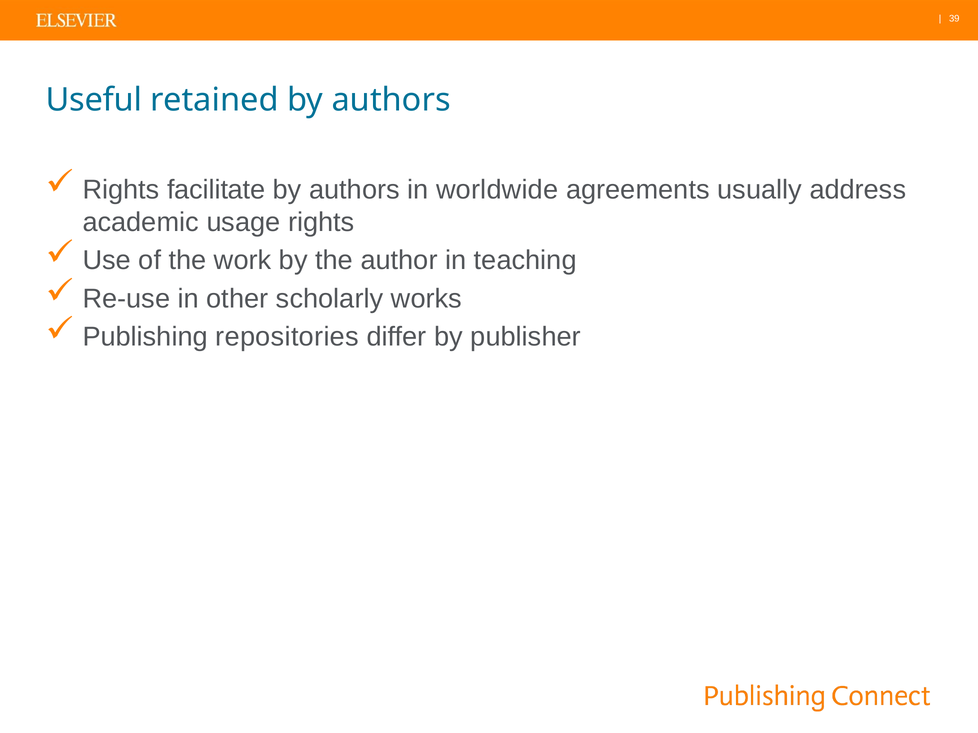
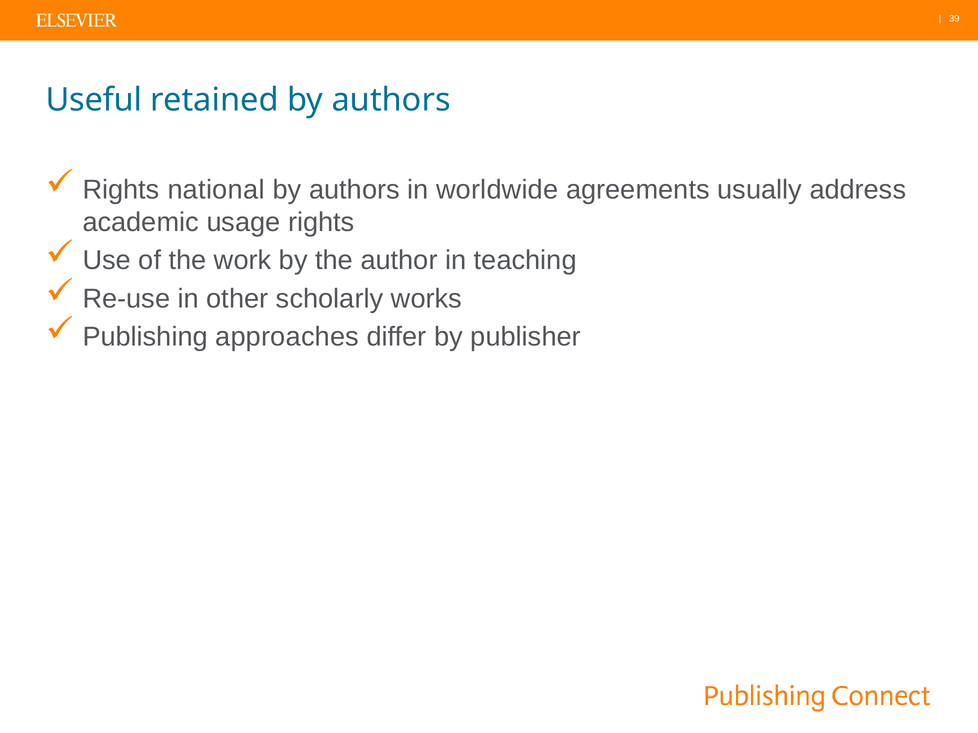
facilitate: facilitate -> national (216, 190)
repositories: repositories -> approaches (287, 337)
